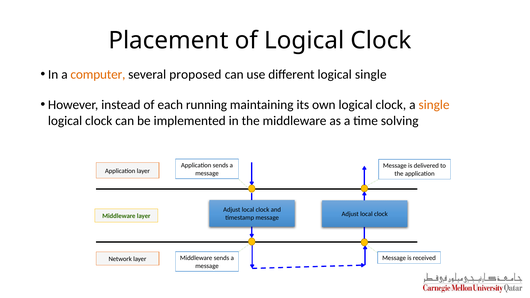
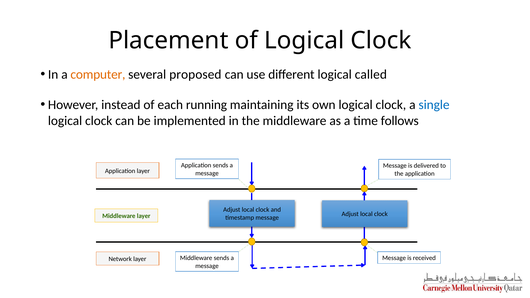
logical single: single -> called (371, 74)
single colour: orange -> blue (434, 105)
solving: solving -> follows (400, 121)
